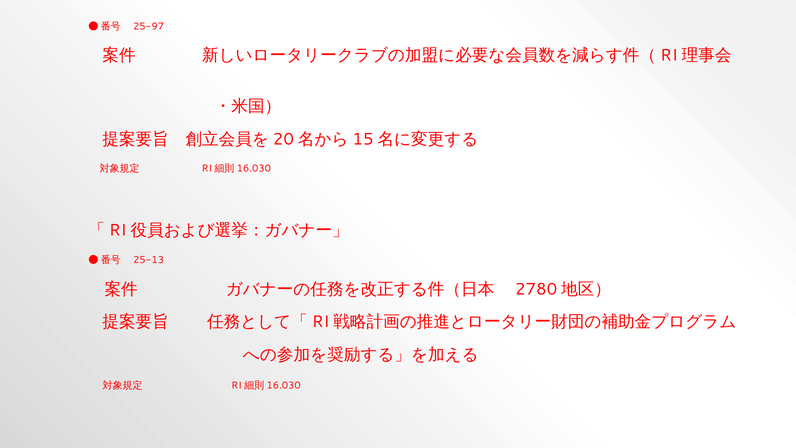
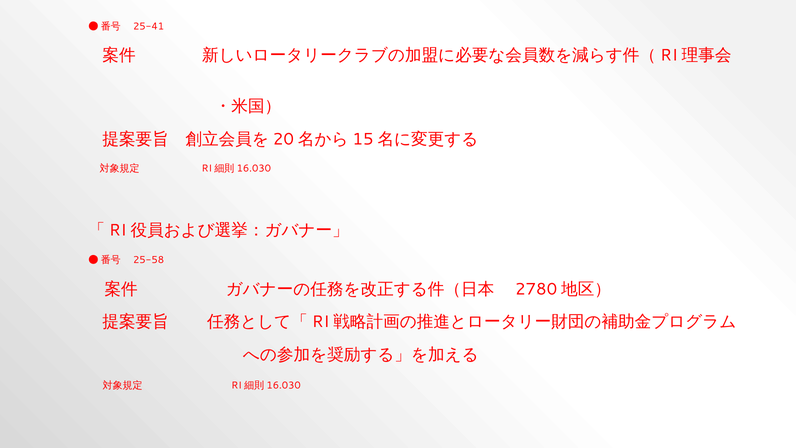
25-97: 25-97 -> 25-41 (149, 26)
25-13: 25-13 -> 25-58 (149, 260)
